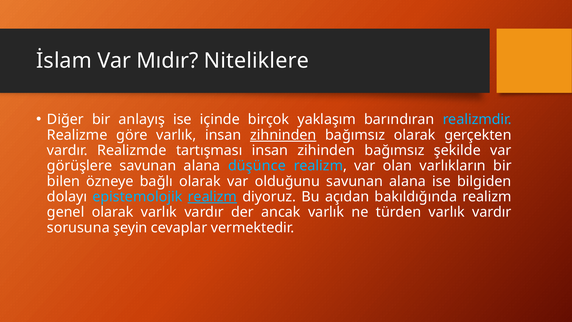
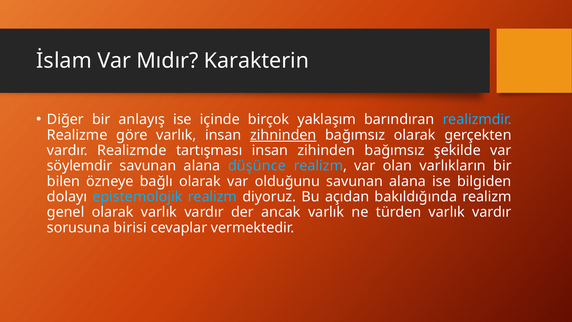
Niteliklere: Niteliklere -> Karakterin (256, 61)
görüşlere: görüşlere -> söylemdir (80, 166)
realizm underline: present -> none (212, 197)
şeyin: şeyin -> birisi (130, 227)
